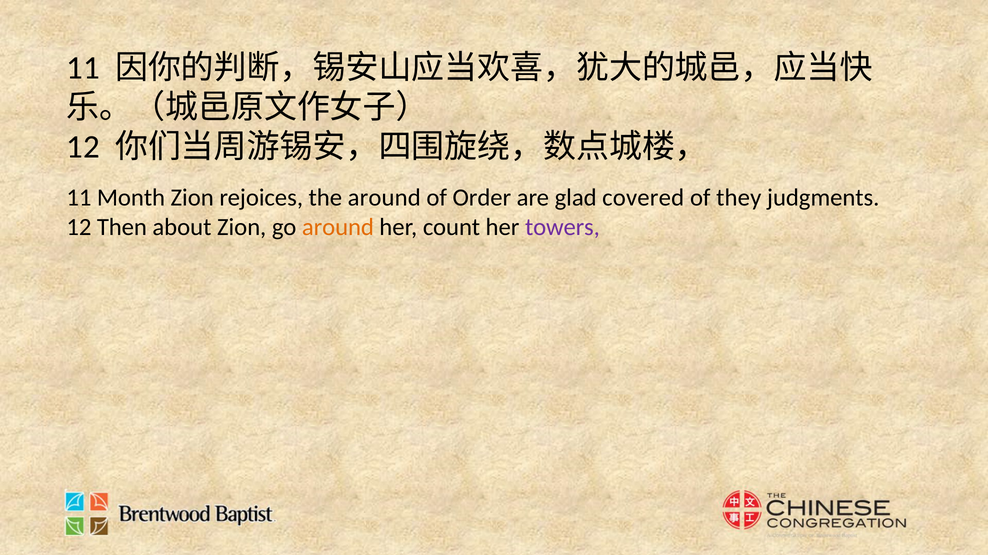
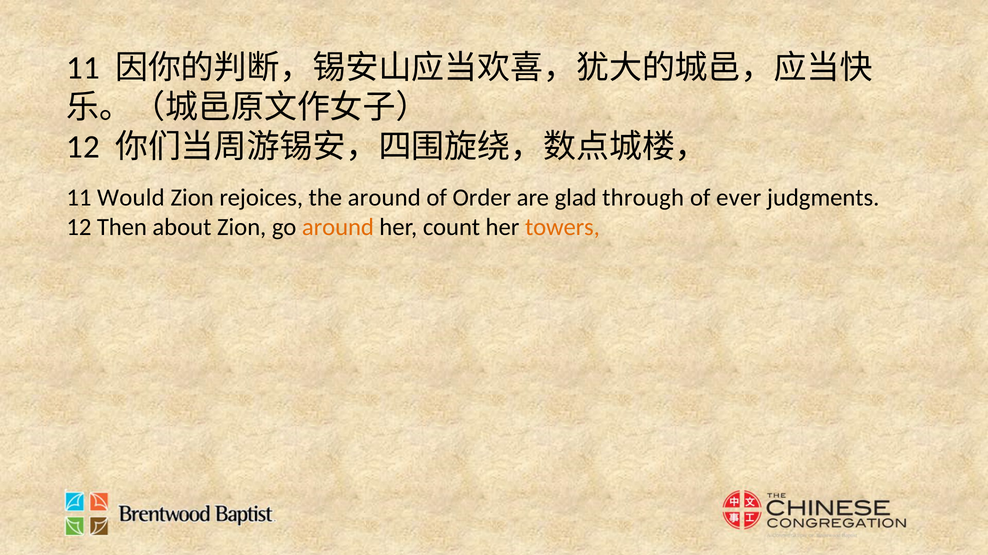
Month: Month -> Would (131, 198)
covered: covered -> through (643, 198)
they: they -> ever (739, 198)
towers colour: purple -> orange (562, 227)
